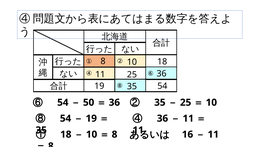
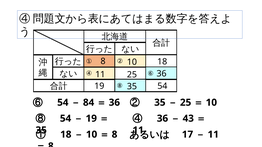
50: 50 -> 84 (89, 103)
11: 11 -> 43 (188, 119)
16: 16 -> 17 (188, 135)
